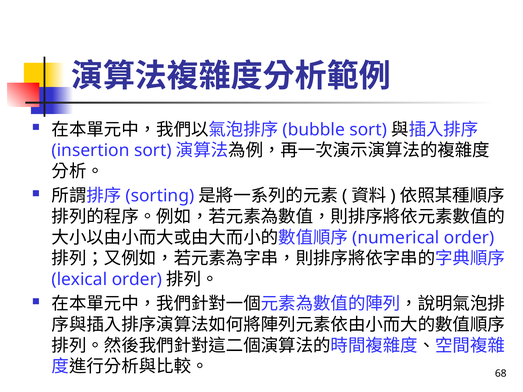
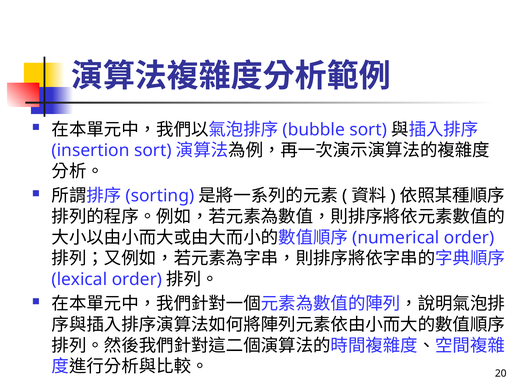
68: 68 -> 20 (501, 374)
